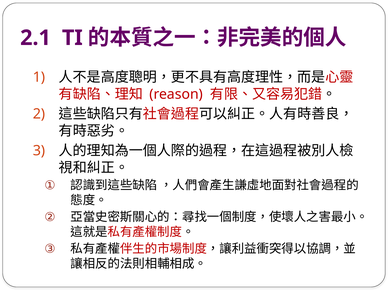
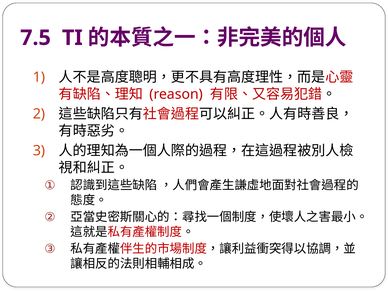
2.1: 2.1 -> 7.5 (35, 38)
